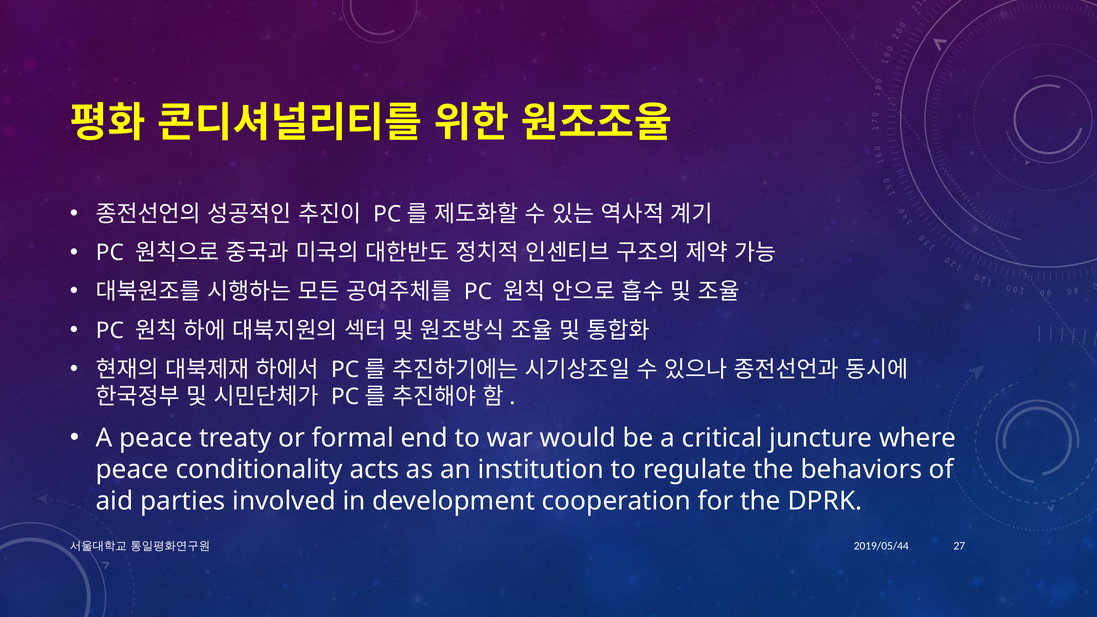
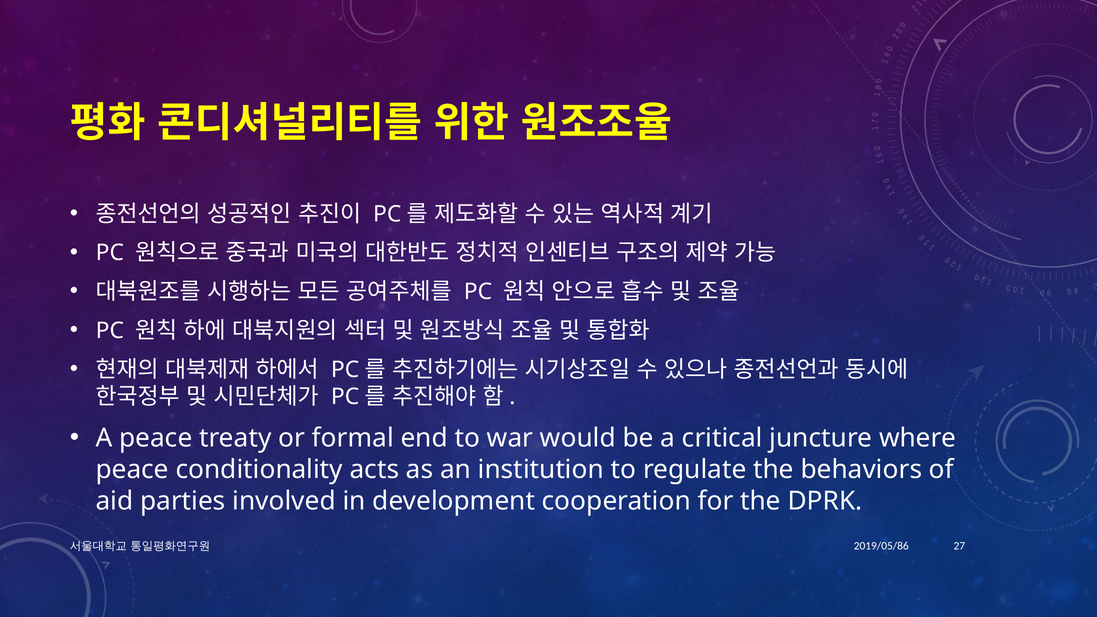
2019/05/44: 2019/05/44 -> 2019/05/86 (881, 546)
